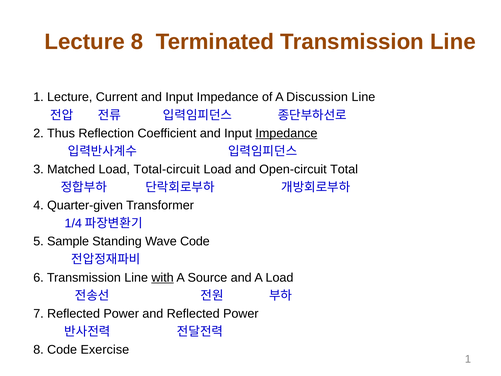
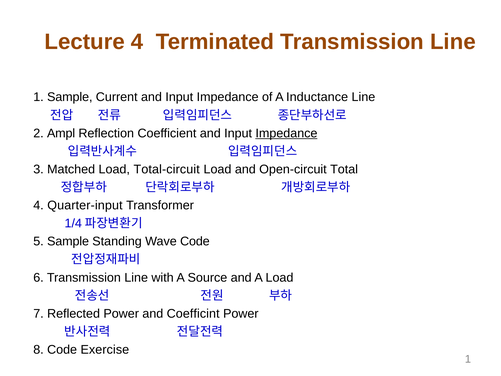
Lecture 8: 8 -> 4 (137, 42)
1 Lecture: Lecture -> Sample (70, 97)
Discussion: Discussion -> Inductance (317, 97)
Thus: Thus -> Ampl (61, 133)
Quarter-given: Quarter-given -> Quarter-input (85, 205)
with underline: present -> none (163, 277)
and Reflected: Reflected -> Coefficint (193, 313)
